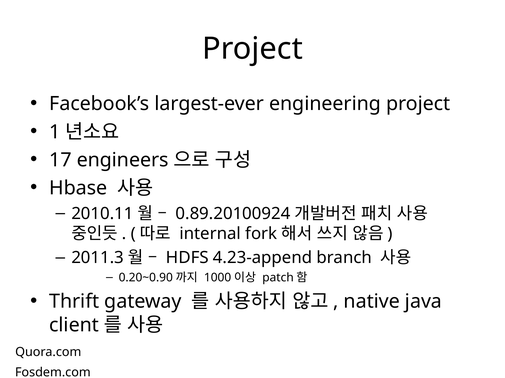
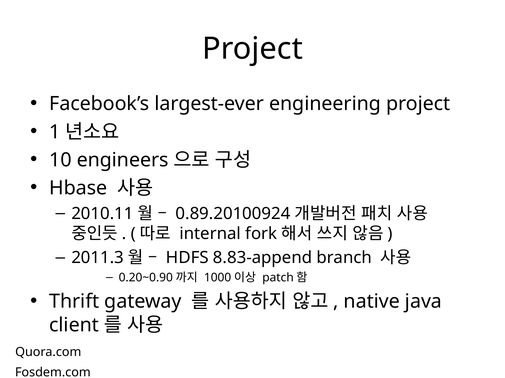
17: 17 -> 10 (60, 160)
4.23-append: 4.23-append -> 8.83-append (263, 258)
